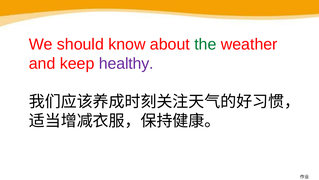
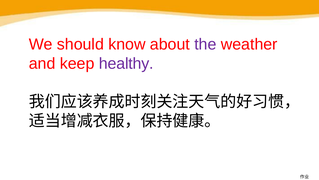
the colour: green -> purple (205, 44)
